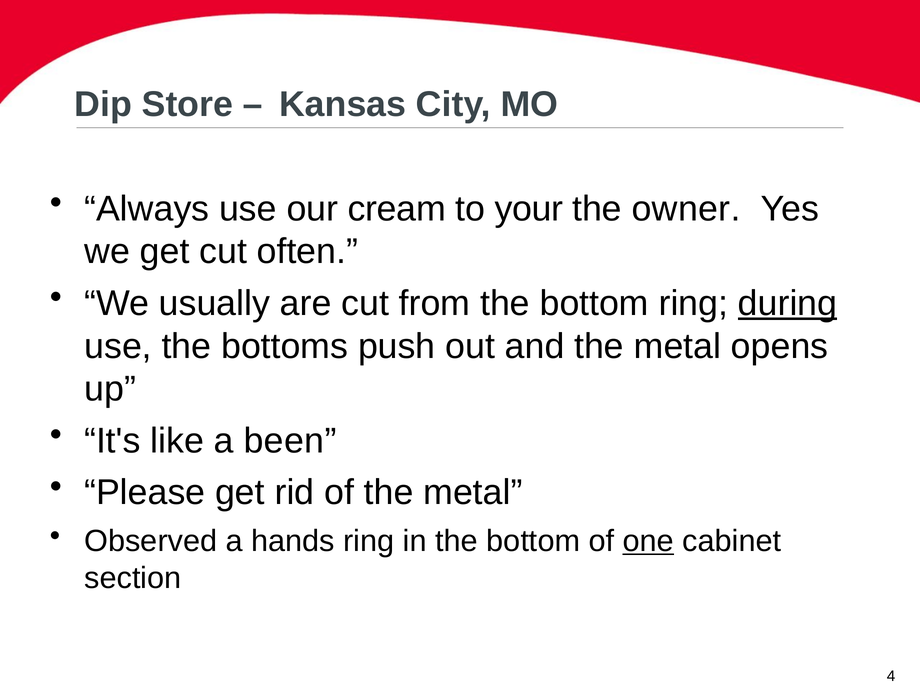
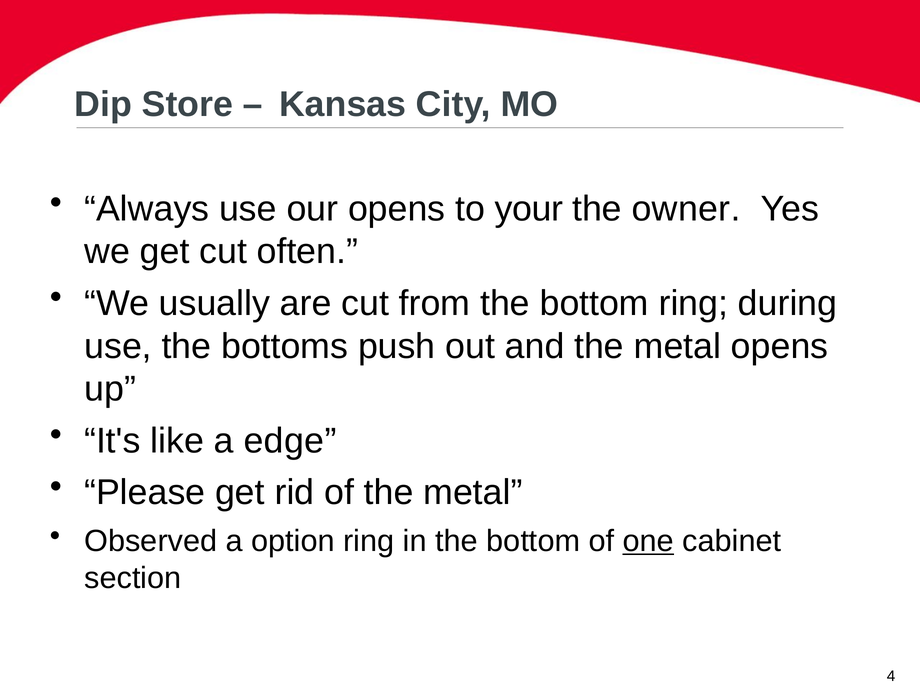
our cream: cream -> opens (397, 209)
during underline: present -> none (788, 303)
been: been -> edge (290, 441)
hands: hands -> option (293, 541)
